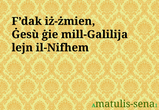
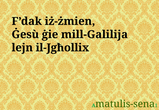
il-Nifhem: il-Nifhem -> il-Jgħollix (62, 48)
